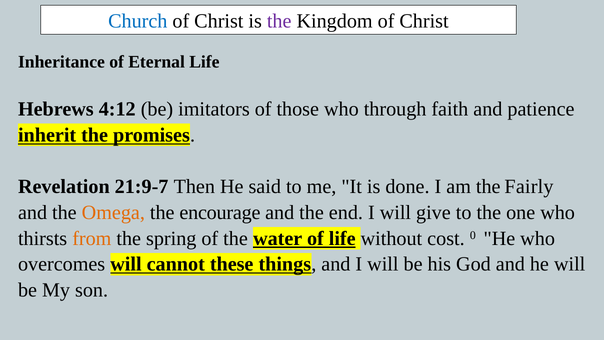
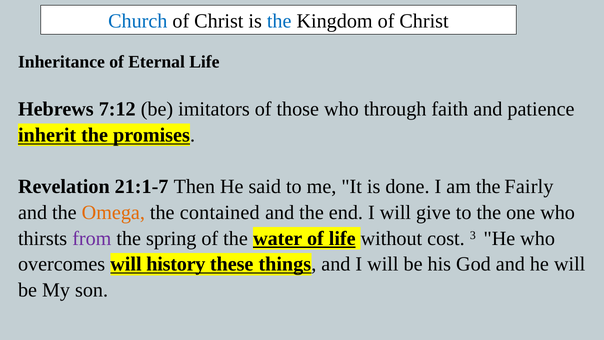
the colour: purple -> blue (279, 21)
4:12: 4:12 -> 7:12 (117, 109)
21:9-7: 21:9-7 -> 21:1-7 (142, 187)
encourage: encourage -> contained (220, 212)
from colour: orange -> purple (92, 238)
0: 0 -> 3 (473, 235)
cannot: cannot -> history (176, 264)
